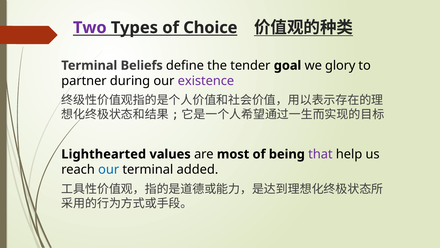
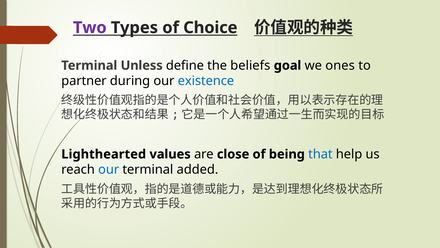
Beliefs: Beliefs -> Unless (142, 65)
tender: tender -> beliefs (250, 65)
glory: glory -> ones (340, 65)
existence colour: purple -> blue (206, 81)
most: most -> close (233, 154)
that colour: purple -> blue (320, 154)
